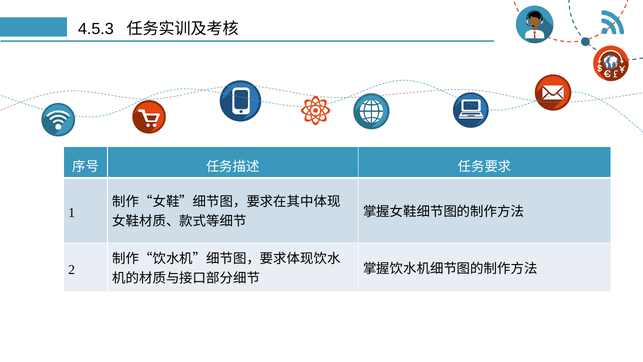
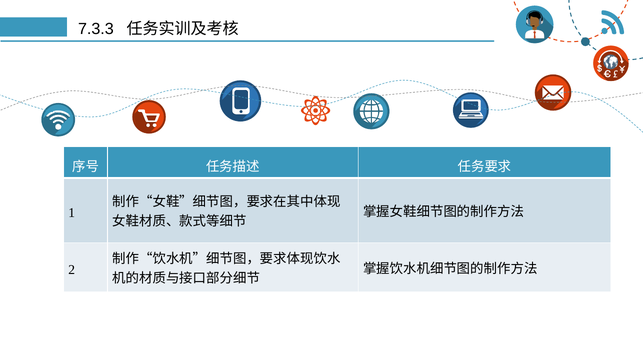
4.5.3: 4.5.3 -> 7.3.3 (96, 29)
